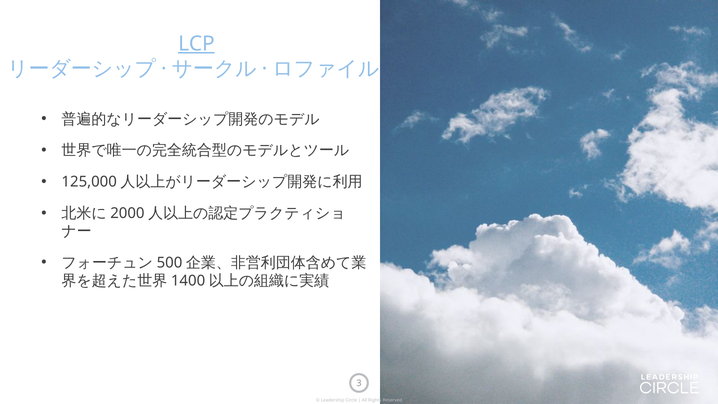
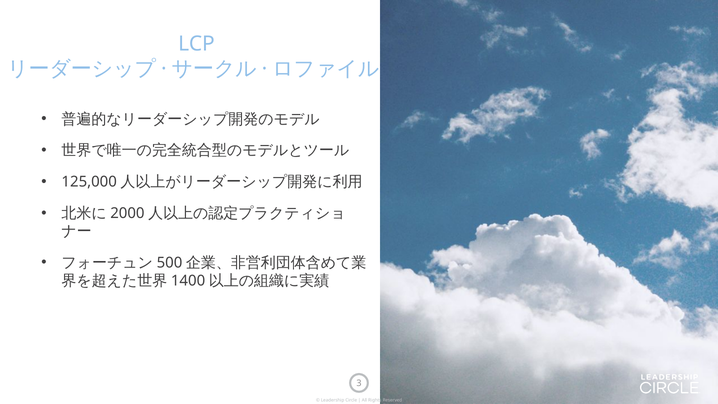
LCP underline: present -> none (196, 44)
